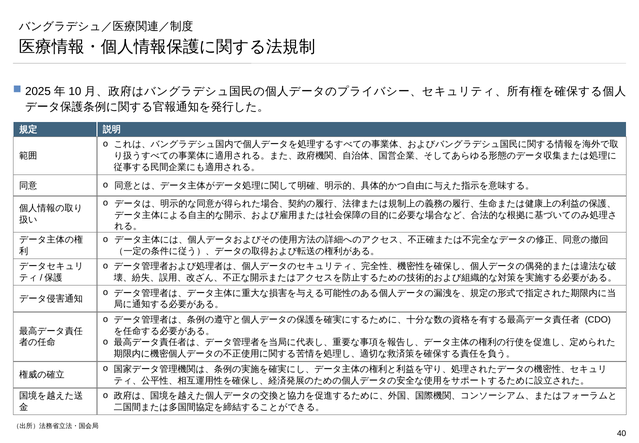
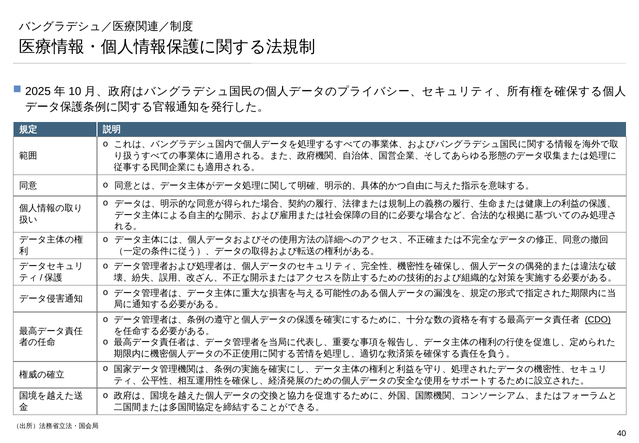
CDO underline: none -> present (598, 319)
